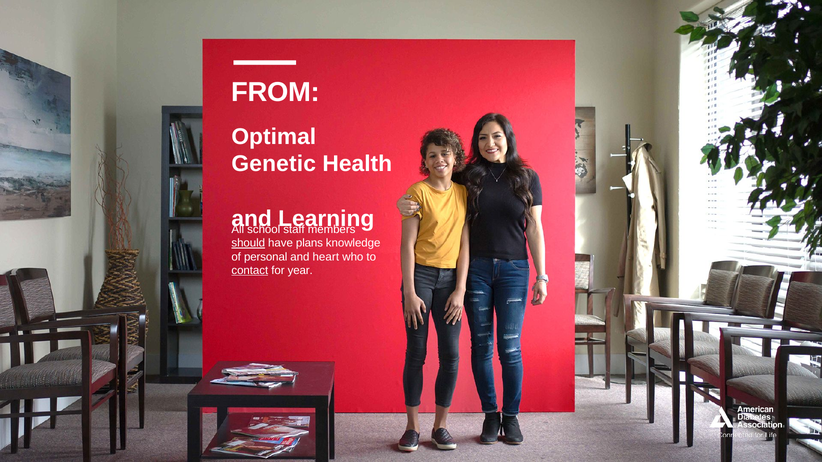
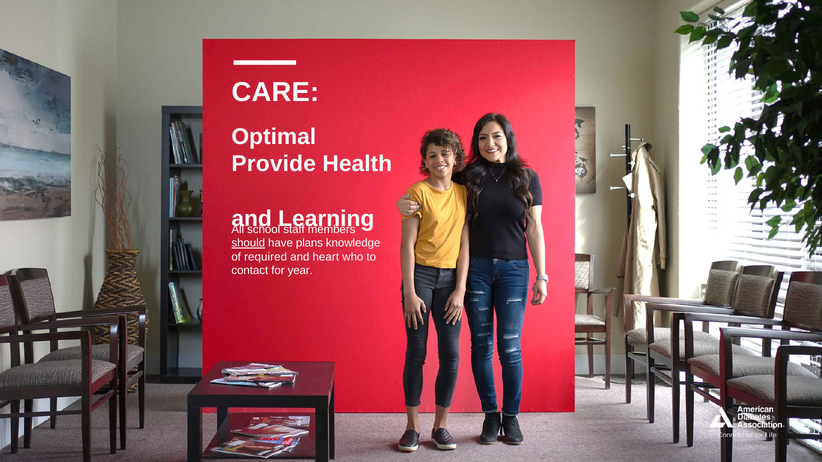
FROM: FROM -> CARE (275, 92)
Genetic: Genetic -> Provide (274, 164)
personal: personal -> required (266, 257)
contact underline: present -> none (250, 271)
